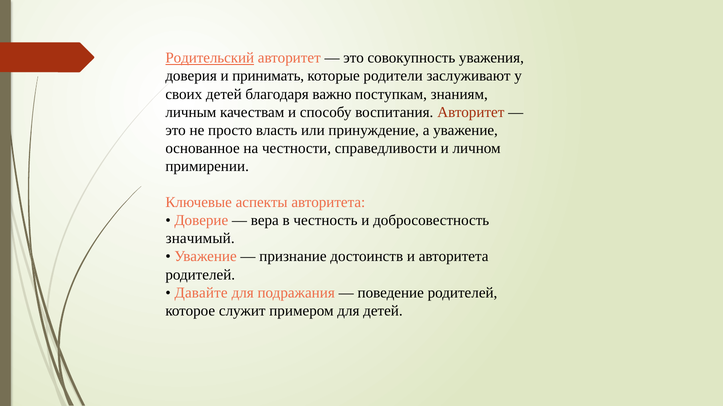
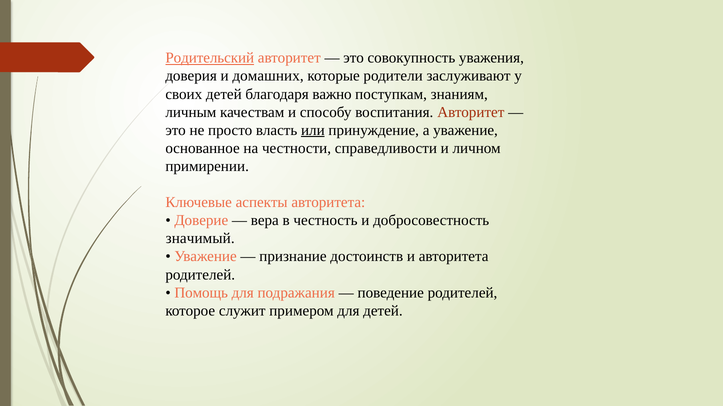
принимать: принимать -> домашних (268, 76)
или underline: none -> present (313, 130)
Давайте: Давайте -> Помощь (201, 293)
